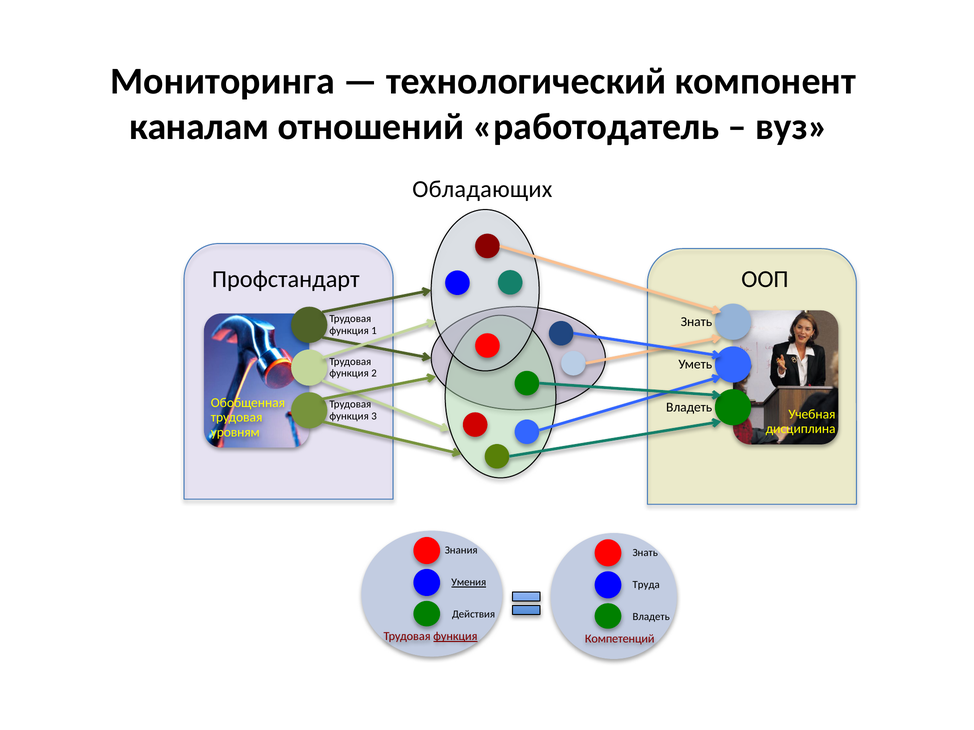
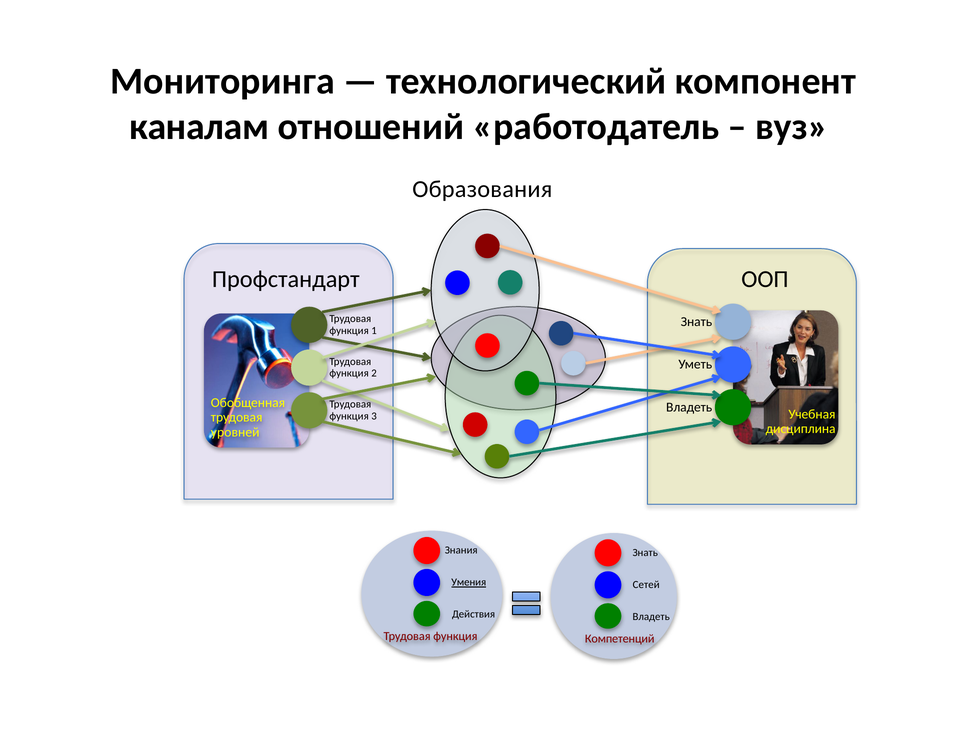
Обладающих: Обладающих -> Образования (482, 189)
уровням: уровням -> уровней (235, 432)
Труда: Труда -> Сетей (646, 585)
функция underline: present -> none (455, 637)
